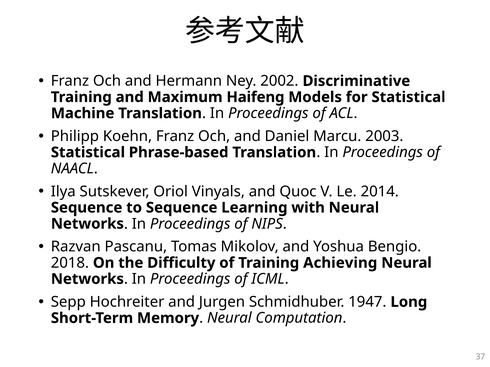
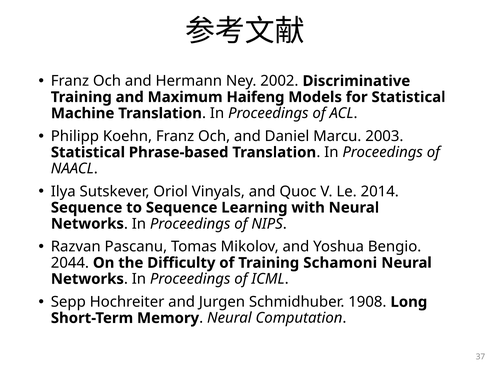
2018: 2018 -> 2044 (70, 263)
Achieving: Achieving -> Schamoni (340, 263)
1947: 1947 -> 1908 (367, 302)
